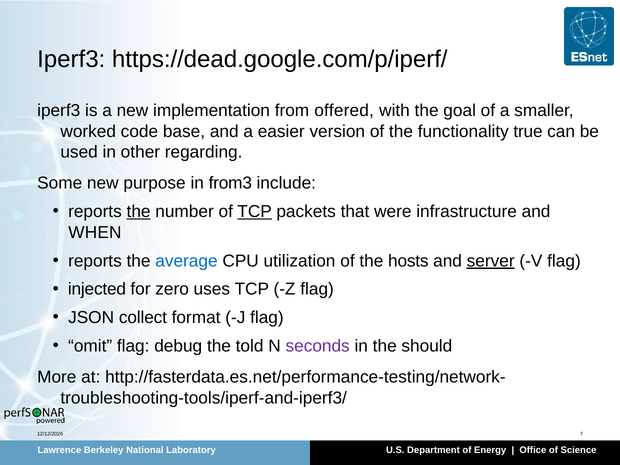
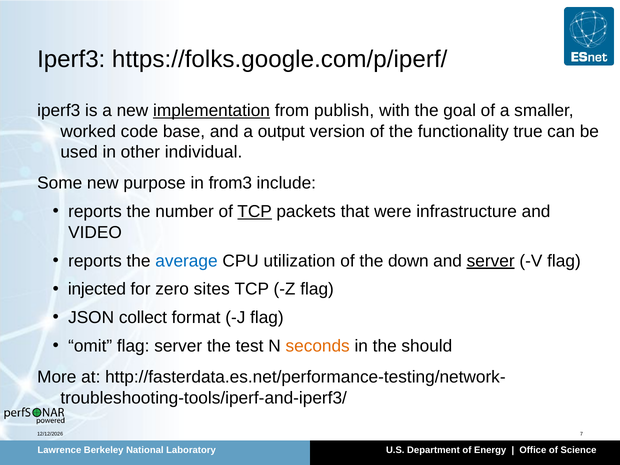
https://dead.google.com/p/iperf/: https://dead.google.com/p/iperf/ -> https://folks.google.com/p/iperf/ (280, 59)
implementation underline: none -> present (212, 111)
offered: offered -> publish (344, 111)
easier: easier -> output (281, 131)
regarding: regarding -> individual (204, 152)
the underline: present -> none (139, 212)
WHEN: WHEN -> VIDEO (95, 232)
hosts: hosts -> down (408, 261)
uses: uses -> sites (212, 289)
flag debug: debug -> server (178, 346)
told: told -> test (250, 346)
seconds colour: purple -> orange (318, 346)
